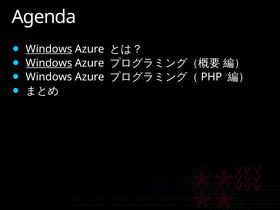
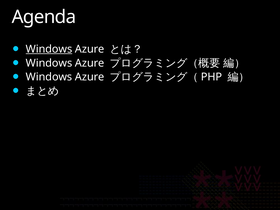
Windows underline: present -> none (49, 63)
